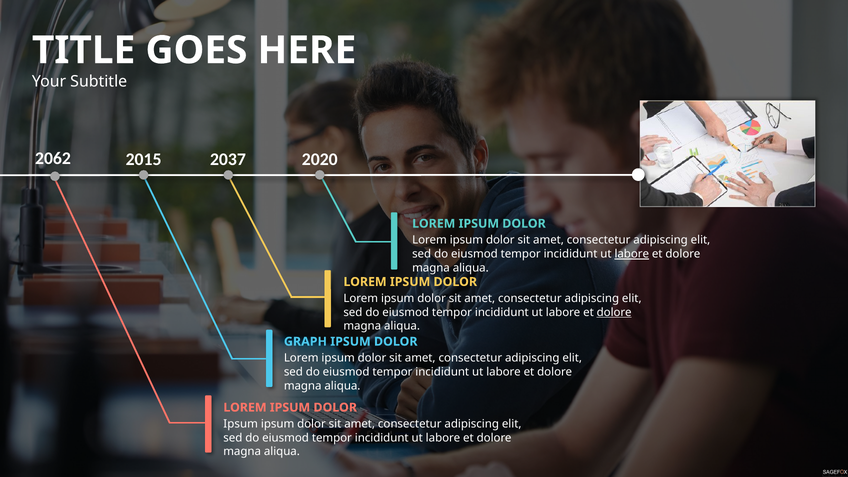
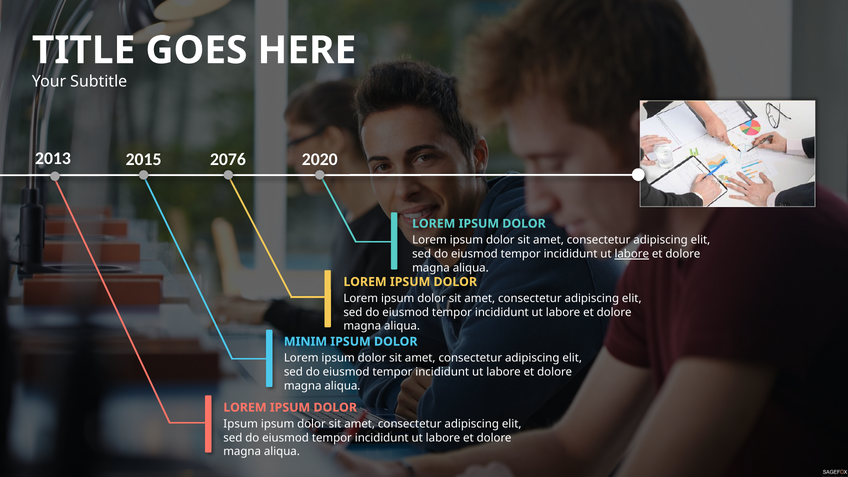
2062: 2062 -> 2013 (53, 159)
2037: 2037 -> 2076 (228, 159)
dolore underline: present -> none (614, 312)
GRAPH: GRAPH -> MINIM (305, 342)
